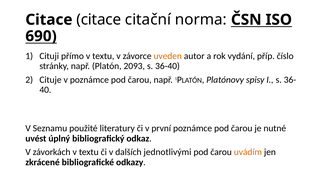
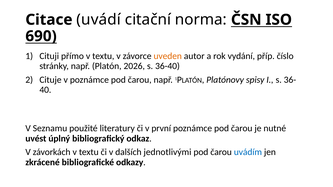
Citace citace: citace -> uvádí (99, 20)
2093: 2093 -> 2026 (134, 66)
uvádím colour: orange -> blue (248, 152)
